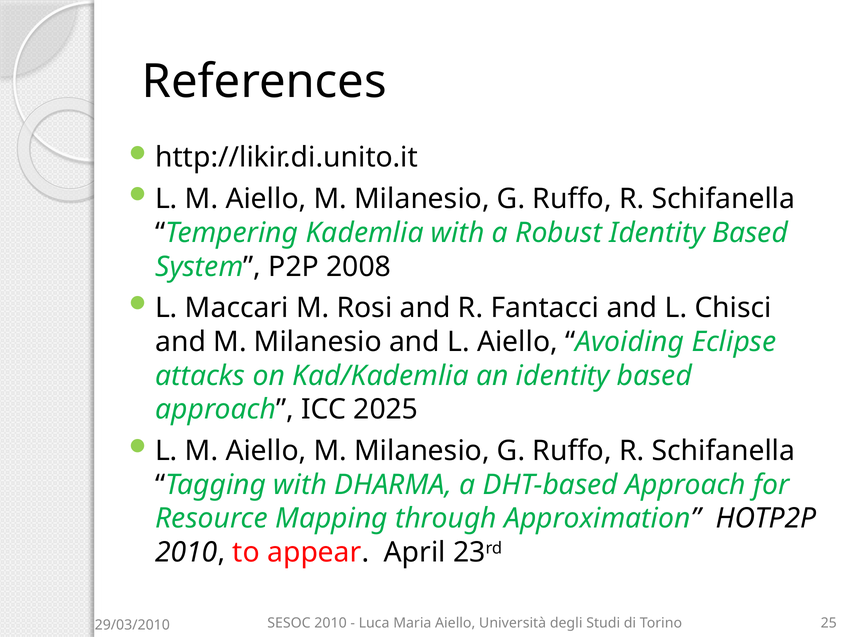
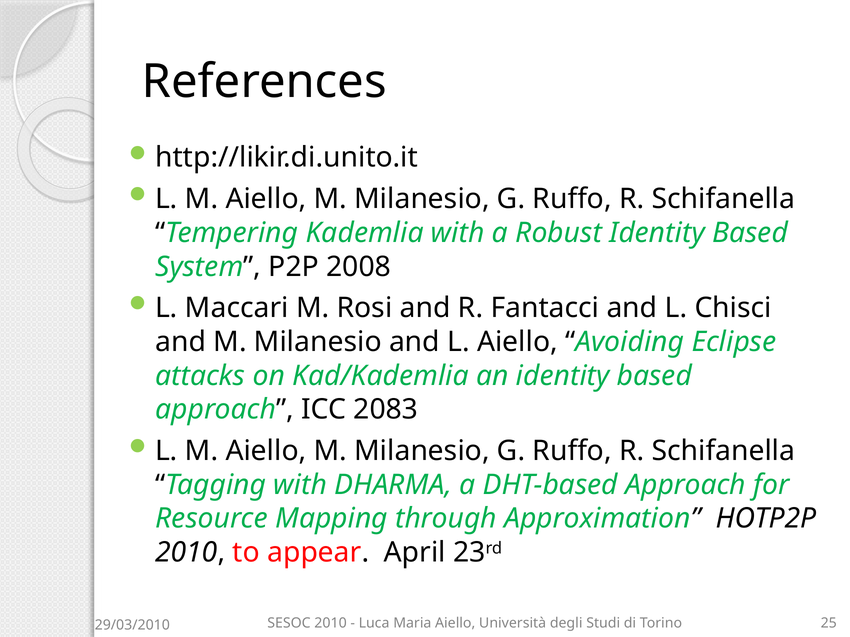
2025: 2025 -> 2083 (386, 410)
